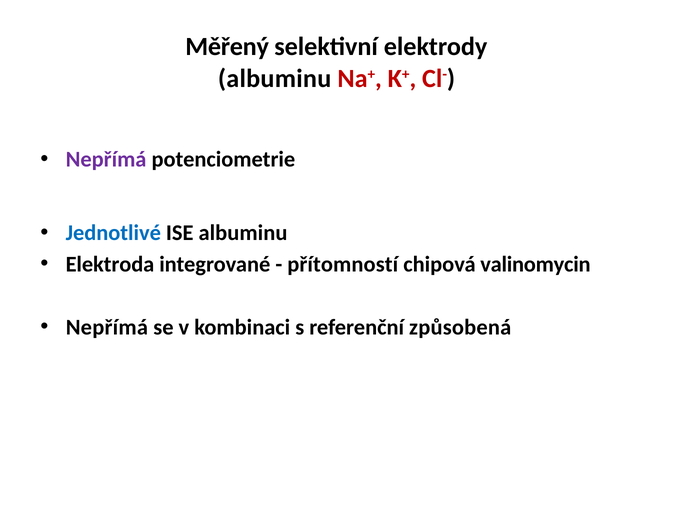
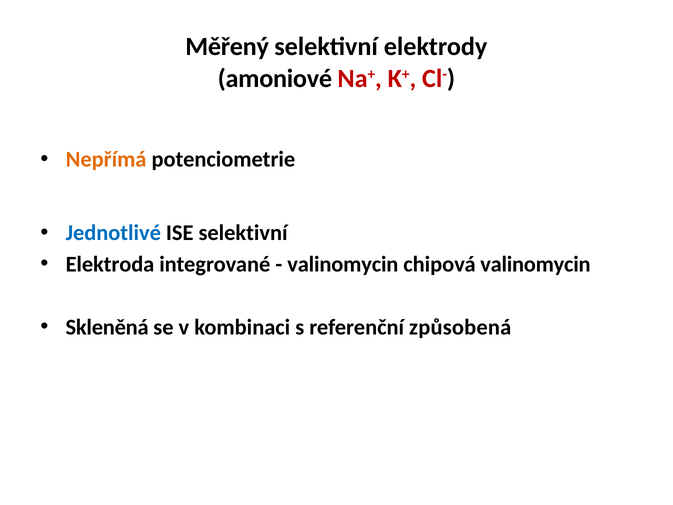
albuminu: albuminu -> amoniové (275, 79)
Nepřímá colour: purple -> orange (106, 159)
ISE albuminu: albuminu -> selektivní (243, 233)
přítomností: přítomností -> valinomycin (343, 264)
Nepřímá: Nepřímá -> Skleněná (107, 327)
